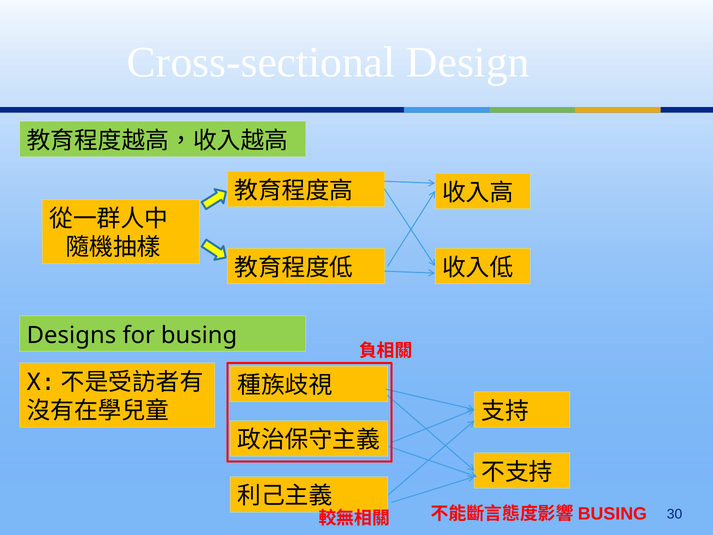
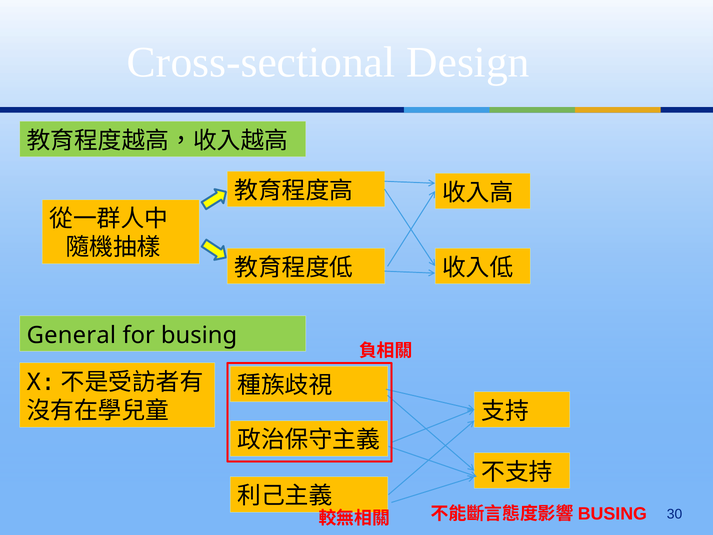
Designs: Designs -> General (71, 335)
